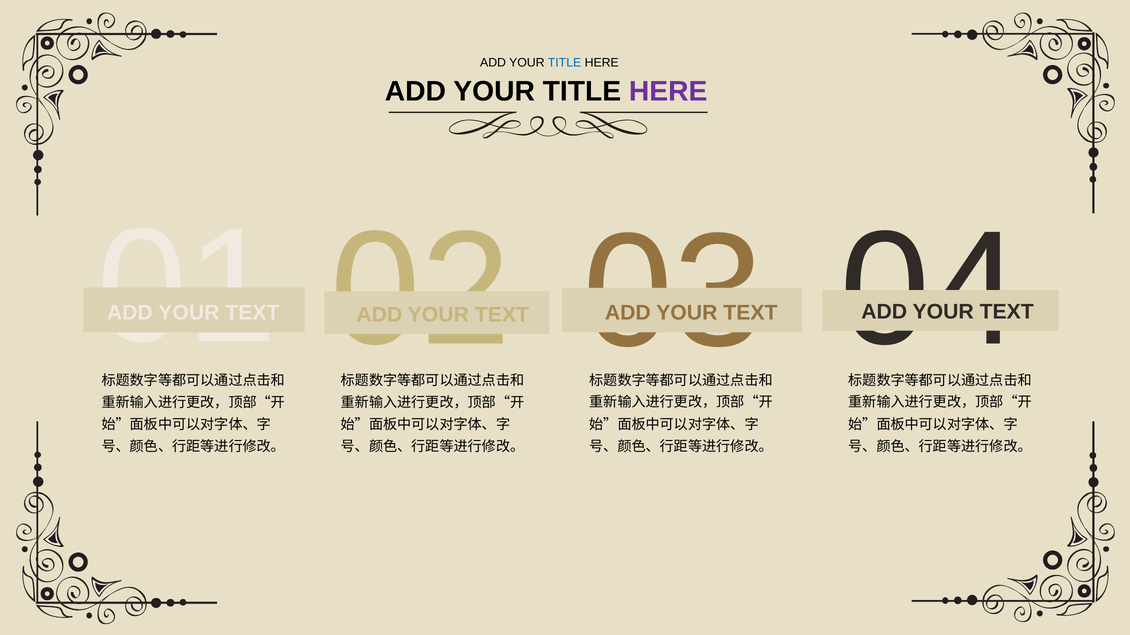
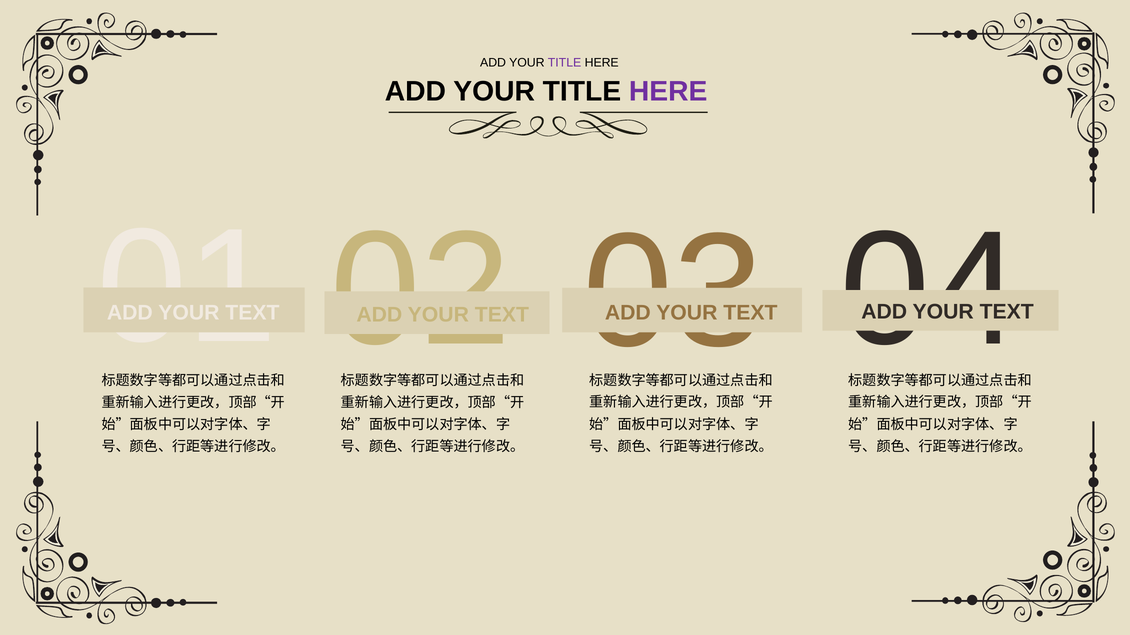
TITLE colour: blue -> purple (565, 63)
